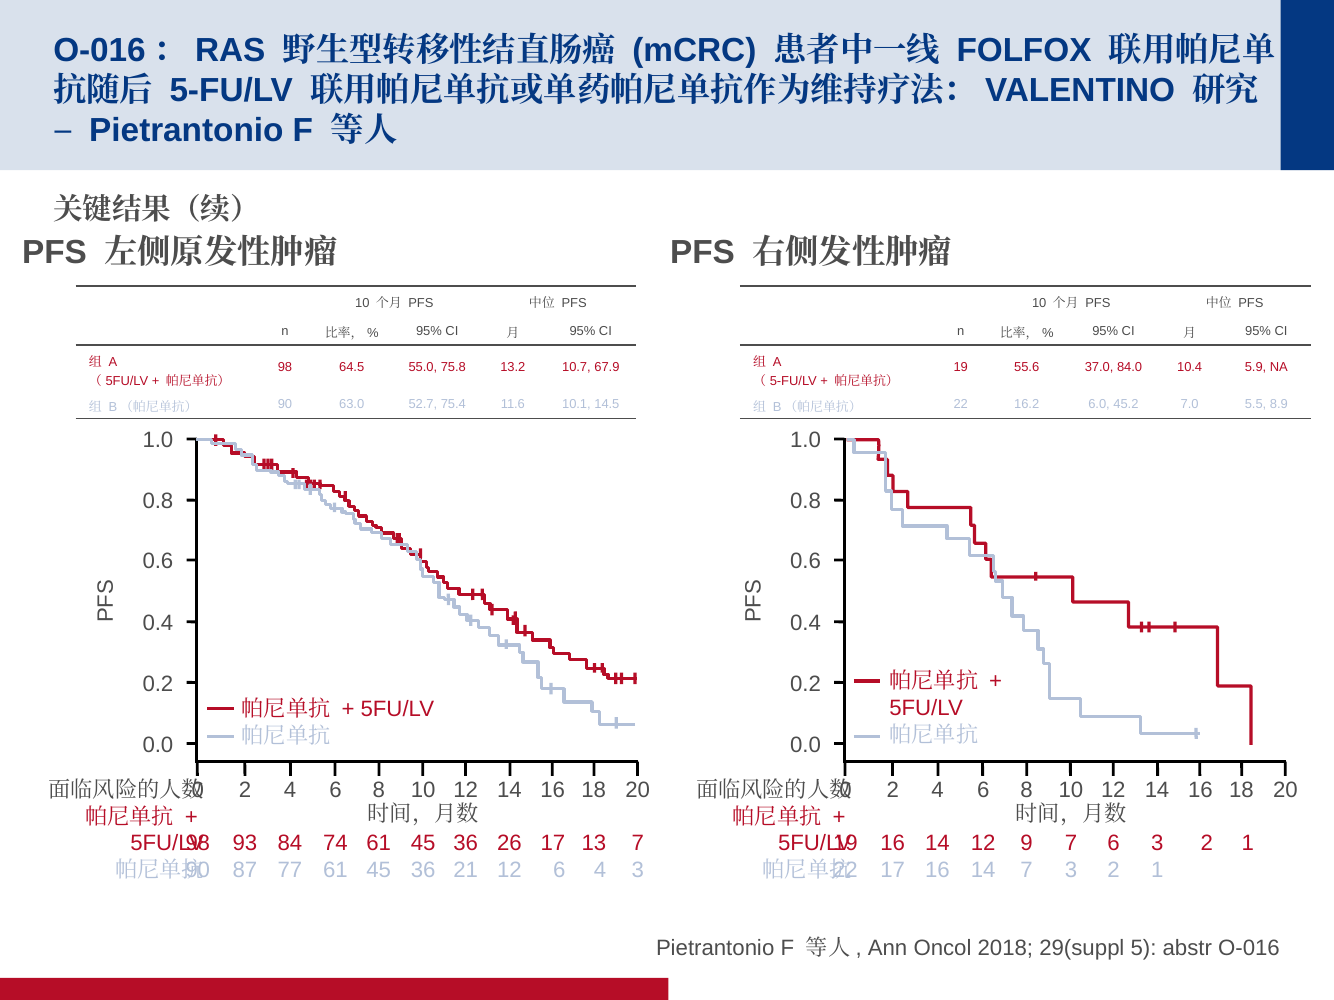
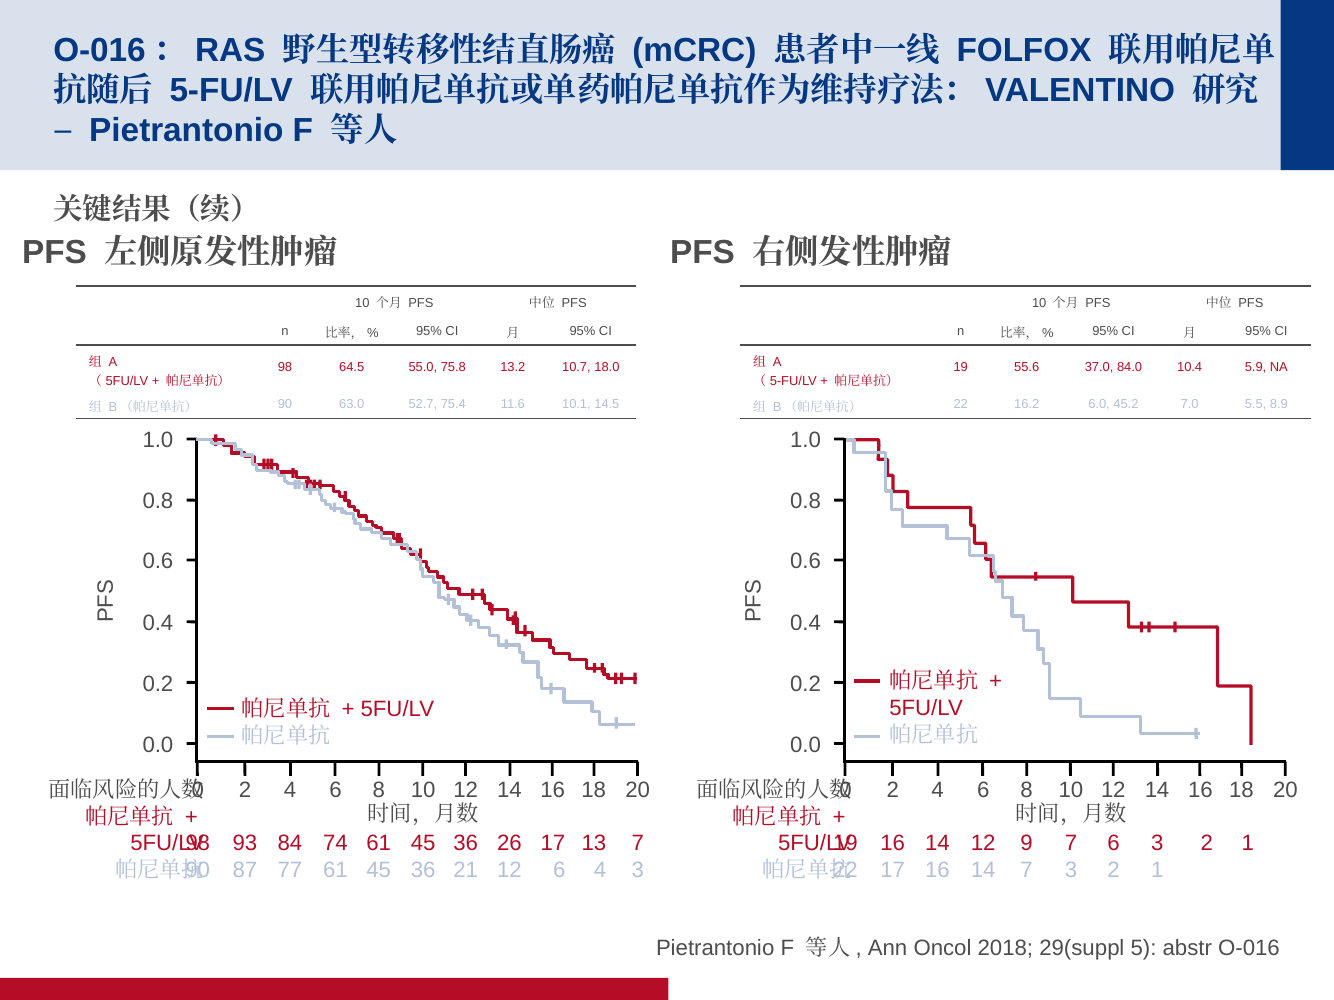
67.9: 67.9 -> 18.0 (607, 368)
